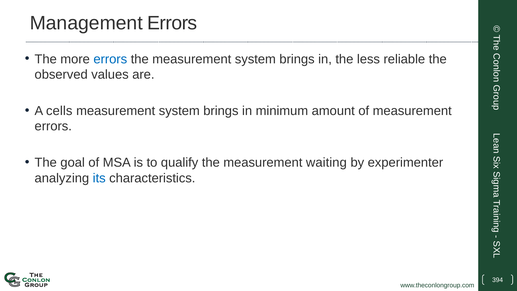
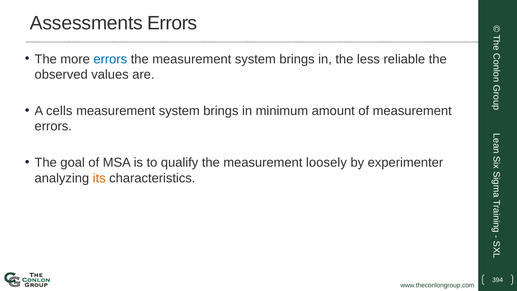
Management: Management -> Assessments (86, 23)
waiting: waiting -> loosely (326, 162)
its colour: blue -> orange (99, 178)
